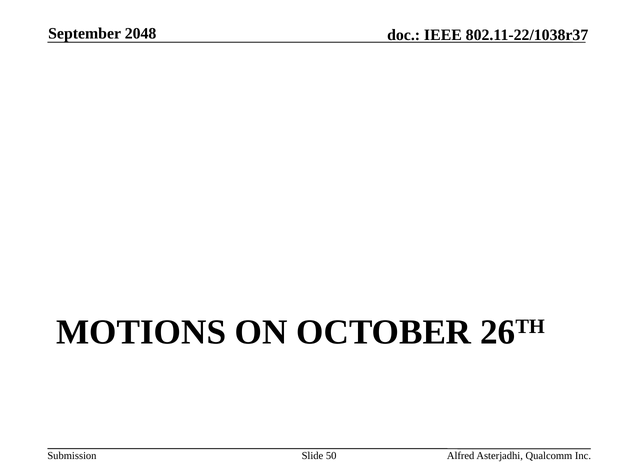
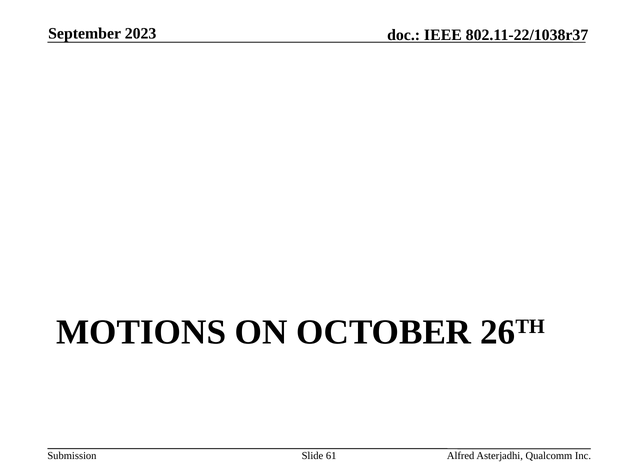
2048: 2048 -> 2023 (141, 34)
50: 50 -> 61 (331, 455)
